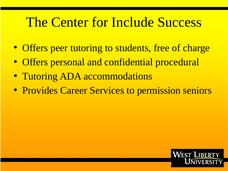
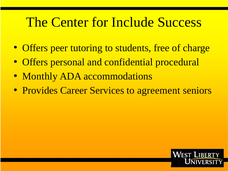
Tutoring: Tutoring -> Monthly (40, 76)
permission: permission -> agreement (159, 90)
